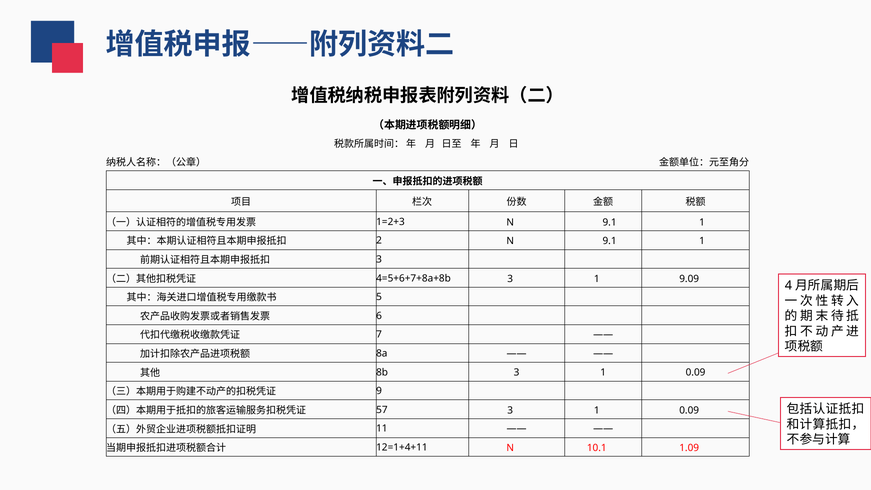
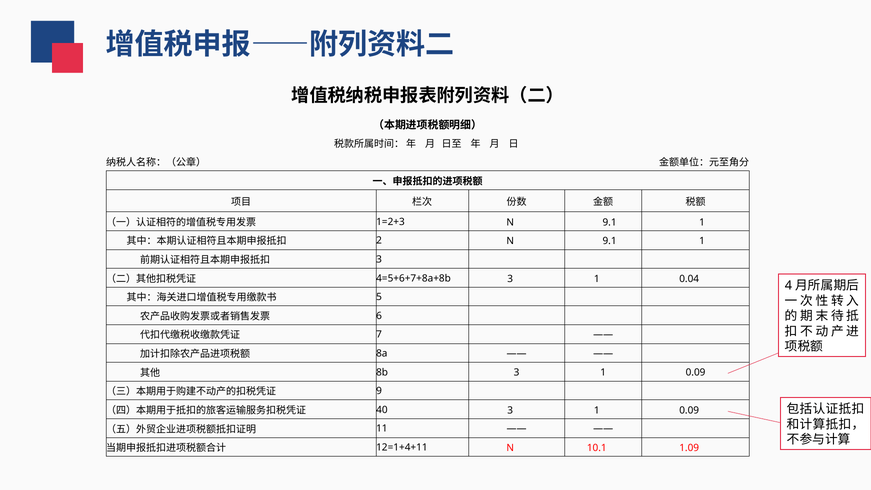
9.09: 9.09 -> 0.04 (689, 279)
57: 57 -> 40 (382, 410)
